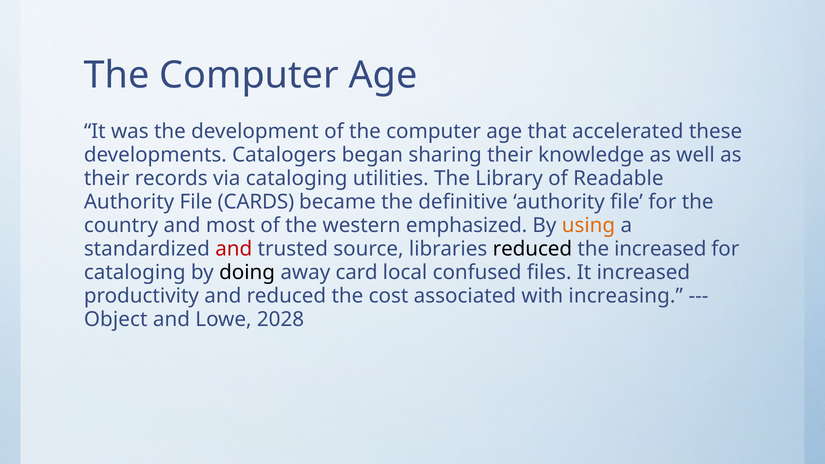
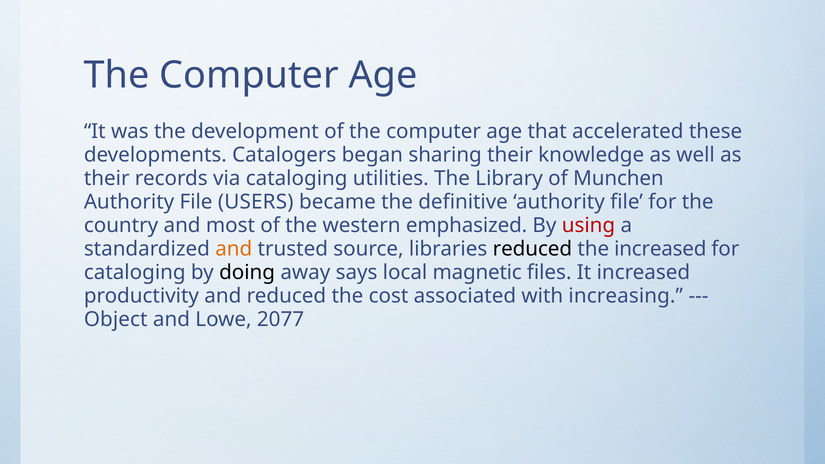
Readable: Readable -> Munchen (618, 178)
CARDS: CARDS -> USERS (256, 202)
using colour: orange -> red (588, 225)
and colour: red -> orange (234, 249)
card: card -> says (357, 272)
confused: confused -> magnetic (477, 272)
2028: 2028 -> 2077 (281, 319)
